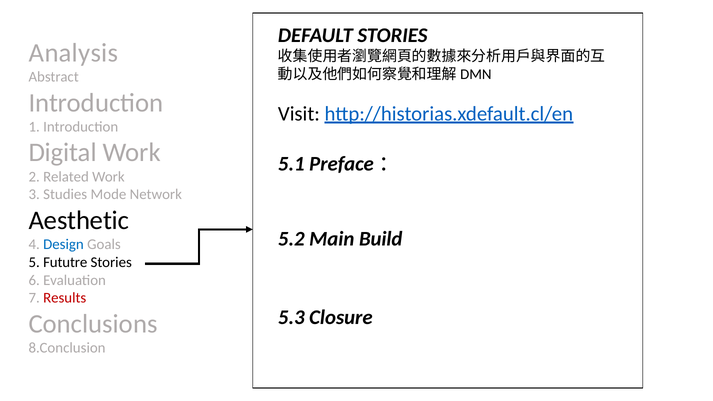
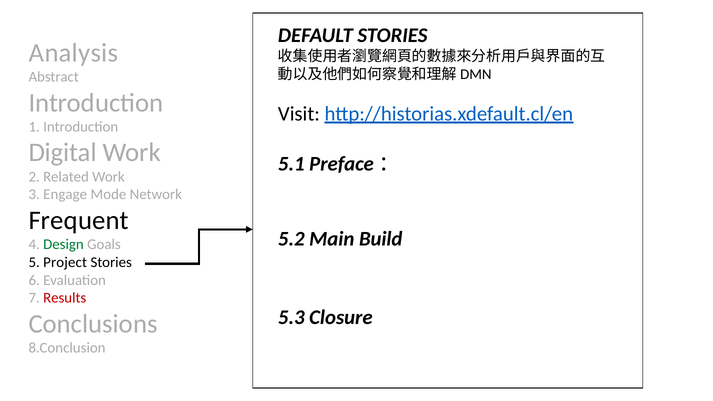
Studies: Studies -> Engage (65, 195)
Aesthetic: Aesthetic -> Frequent (79, 220)
Design colour: blue -> green (63, 244)
Fututre: Fututre -> Project (65, 262)
